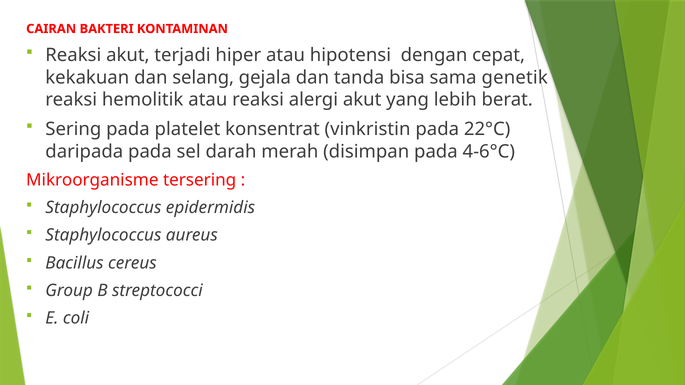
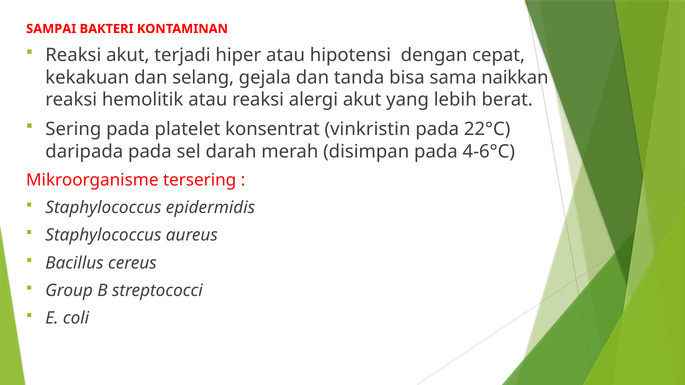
CAIRAN: CAIRAN -> SAMPAI (51, 29)
genetik: genetik -> naikkan (515, 78)
